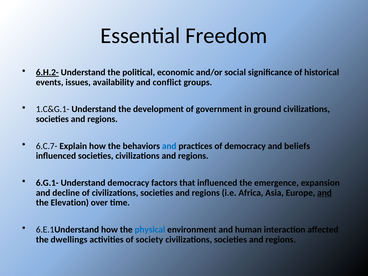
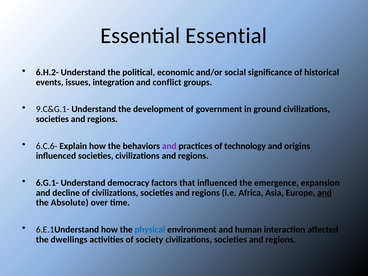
Essential Freedom: Freedom -> Essential (226, 36)
6.H.2- underline: present -> none (47, 72)
availability: availability -> integration (113, 82)
1.C&G.1-: 1.C&G.1- -> 9.C&G.1- (53, 109)
6.C.7-: 6.C.7- -> 6.C.6- (47, 146)
and colour: blue -> purple (169, 146)
of democracy: democracy -> technology (245, 146)
beliefs: beliefs -> origins (297, 146)
Elevation: Elevation -> Absolute (70, 203)
